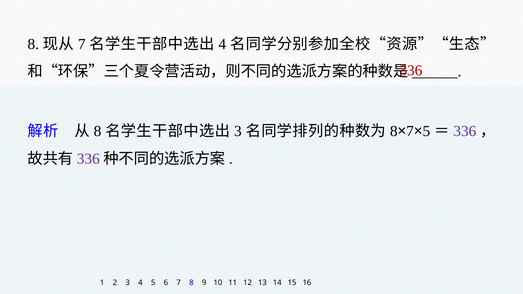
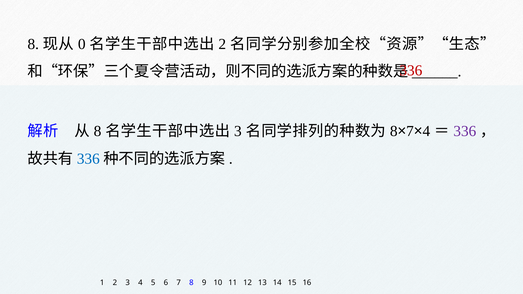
7: 7 -> 0 (82, 44)
4: 4 -> 2 (222, 44)
5: 5 -> 4 (426, 131)
336 colour: purple -> blue (88, 159)
